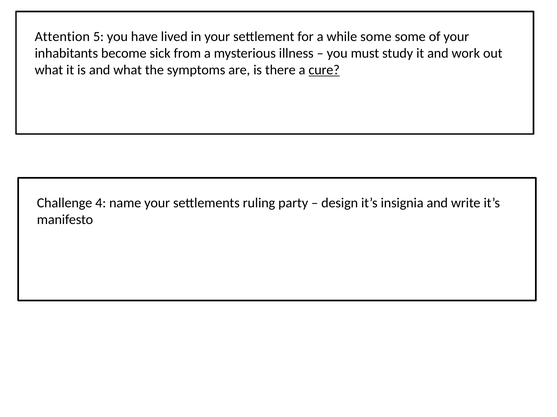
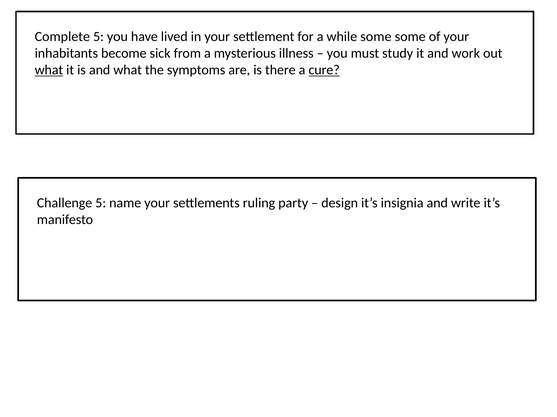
Attention: Attention -> Complete (62, 37)
what underline: none -> present (49, 70)
Challenge 4: 4 -> 5 (101, 203)
